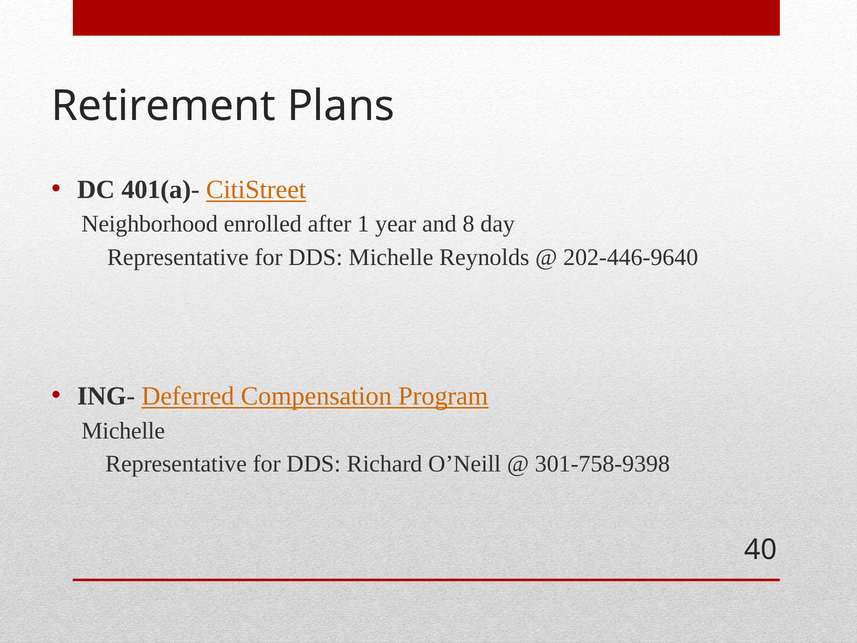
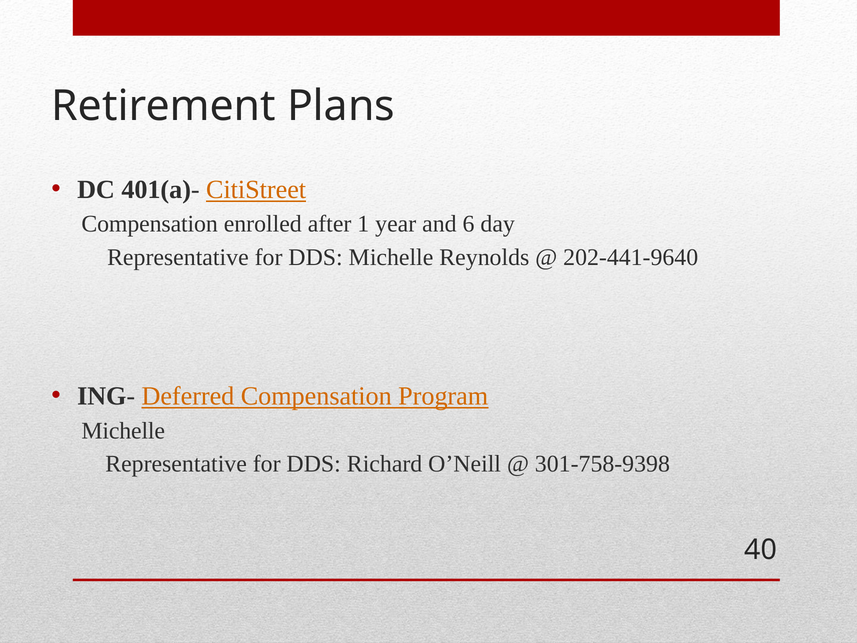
Neighborhood: Neighborhood -> Compensation (150, 224)
8: 8 -> 6 (468, 224)
202-446-9640: 202-446-9640 -> 202-441-9640 (631, 257)
